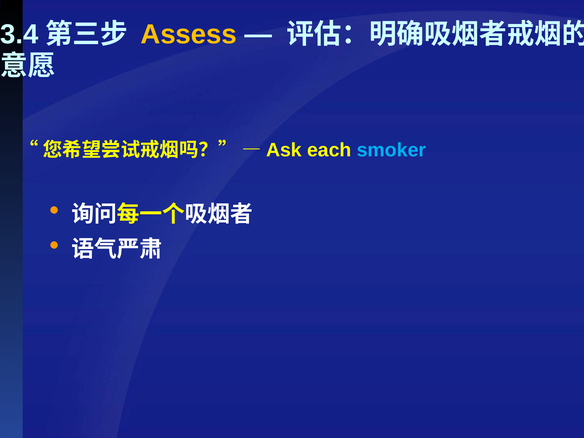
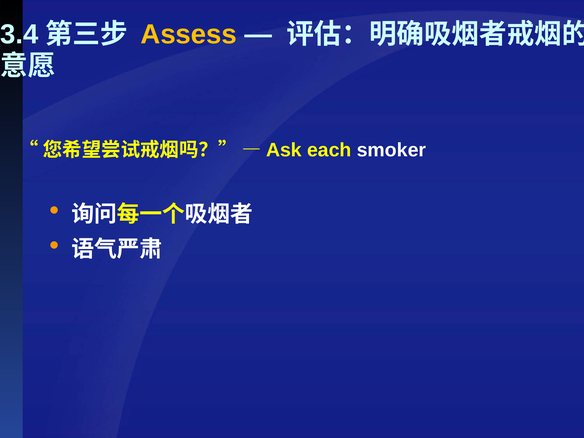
smoker colour: light blue -> white (391, 150)
